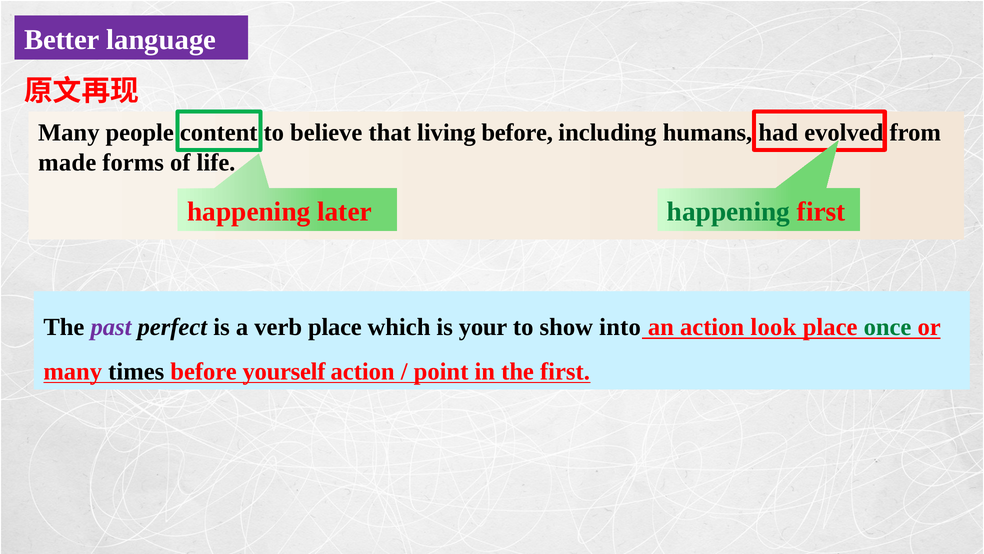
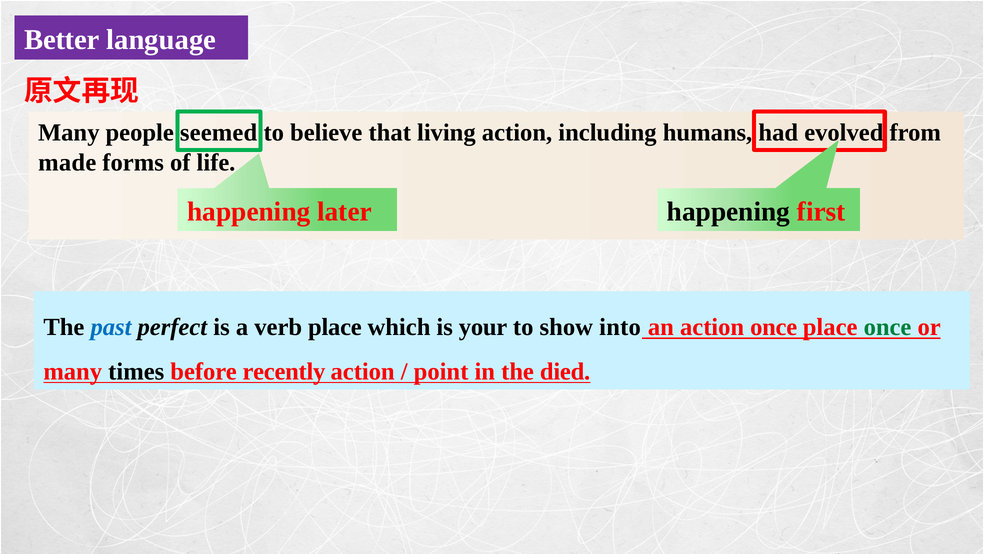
content: content -> seemed (219, 133)
living before: before -> action (517, 133)
happening colour: green -> black (729, 211)
past colour: purple -> blue (111, 327)
action look: look -> once (774, 327)
yourself: yourself -> recently (284, 371)
the first: first -> died (565, 371)
